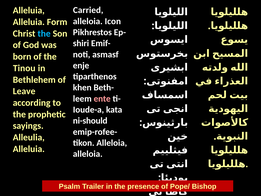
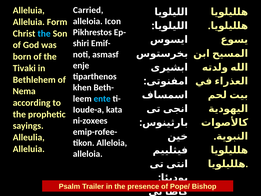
Tinou: Tinou -> Tivaki (24, 68)
Leave: Leave -> Nema (24, 91)
ente colour: pink -> light blue (102, 99)
ni-should: ni-should -> ni-zoxees (90, 121)
